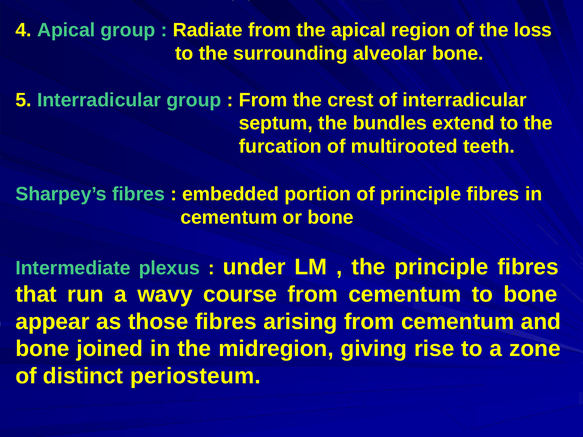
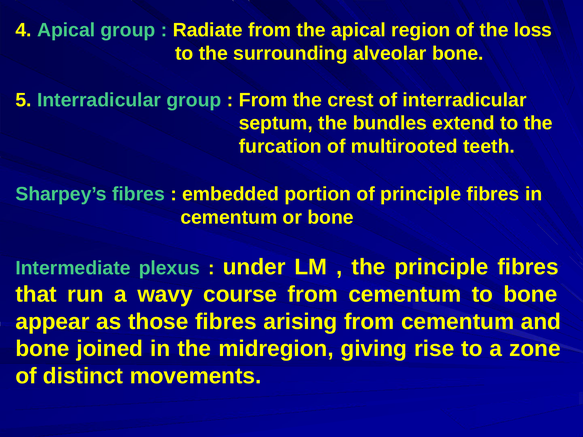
periosteum: periosteum -> movements (196, 376)
